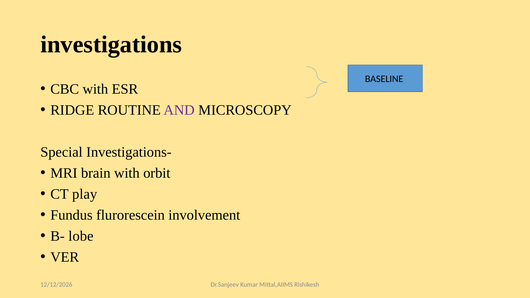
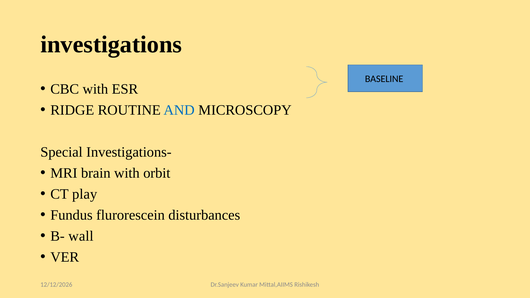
AND colour: purple -> blue (179, 110)
involvement: involvement -> disturbances (204, 215)
lobe: lobe -> wall (81, 236)
